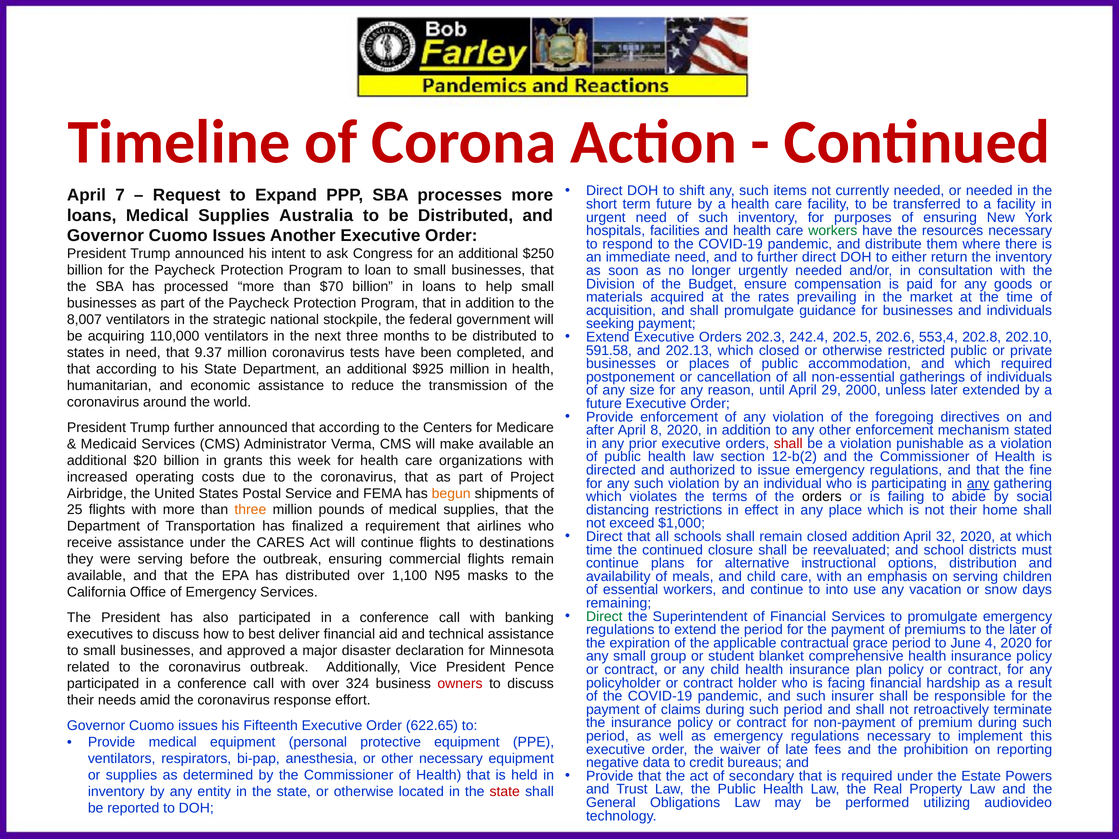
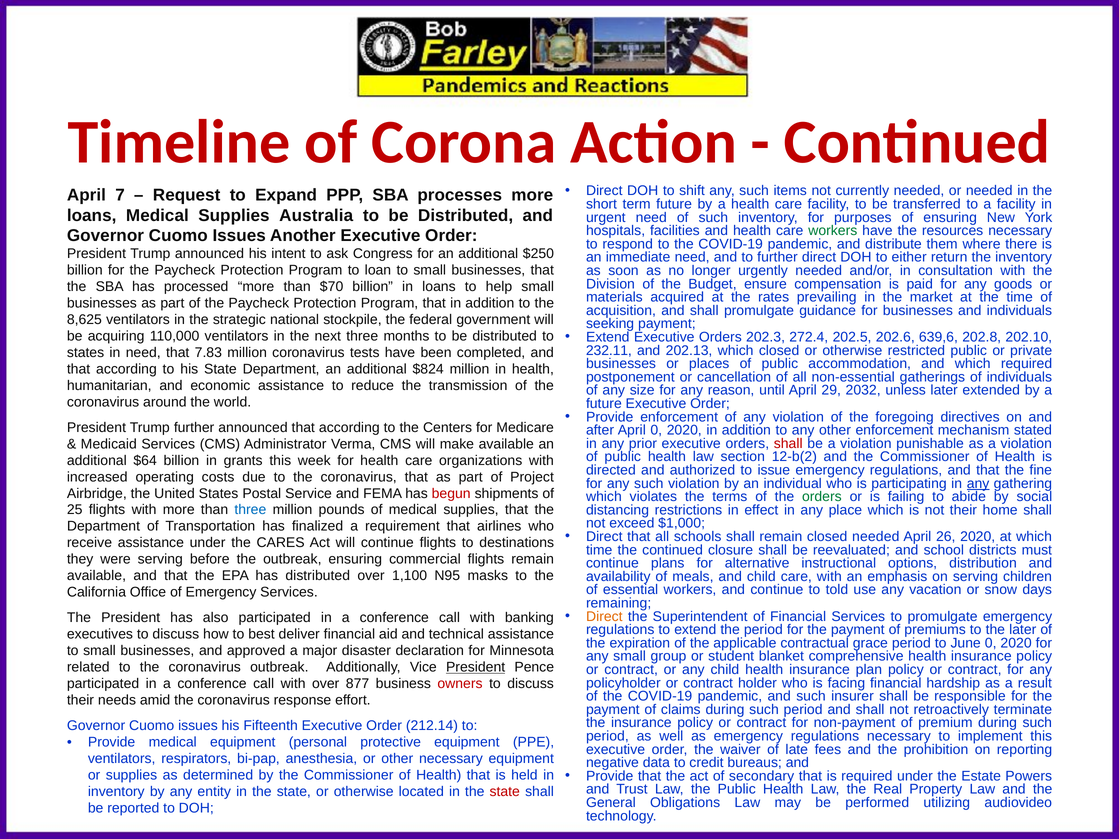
8,007: 8,007 -> 8,625 (84, 320)
242.4: 242.4 -> 272.4 (809, 337)
553,4: 553,4 -> 639,6 (938, 337)
591.58: 591.58 -> 232.11 (609, 351)
9.37: 9.37 -> 7.83 (208, 353)
$925: $925 -> $824 (428, 369)
2000: 2000 -> 2032 (863, 390)
April 8: 8 -> 0 (656, 430)
$20: $20 -> $64 (145, 461)
begun colour: orange -> red (451, 494)
orders colour: black -> green (822, 497)
three colour: orange -> blue (250, 510)
closed addition: addition -> needed (876, 537)
32: 32 -> 26 (946, 537)
into: into -> told (837, 590)
Direct colour: green -> orange (604, 617)
June 4: 4 -> 0 (991, 643)
President underline: none -> present (476, 667)
324: 324 -> 877 (358, 684)
622.65: 622.65 -> 212.14 (432, 726)
